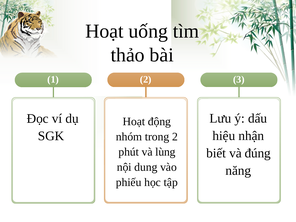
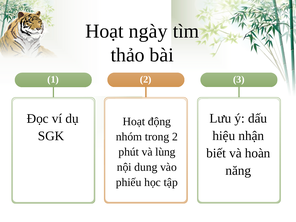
uống: uống -> ngày (148, 31)
đúng: đúng -> hoàn (258, 153)
